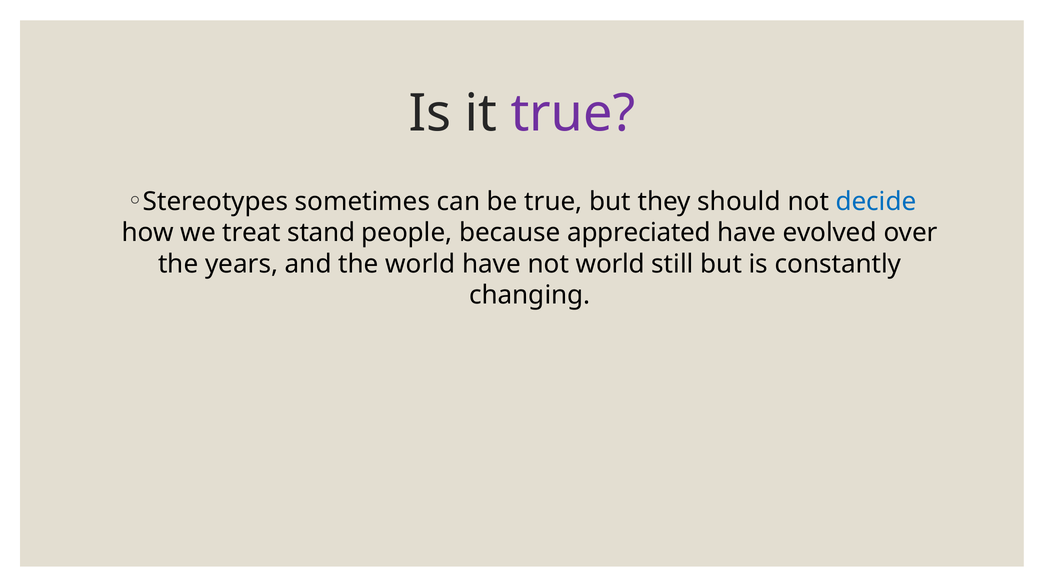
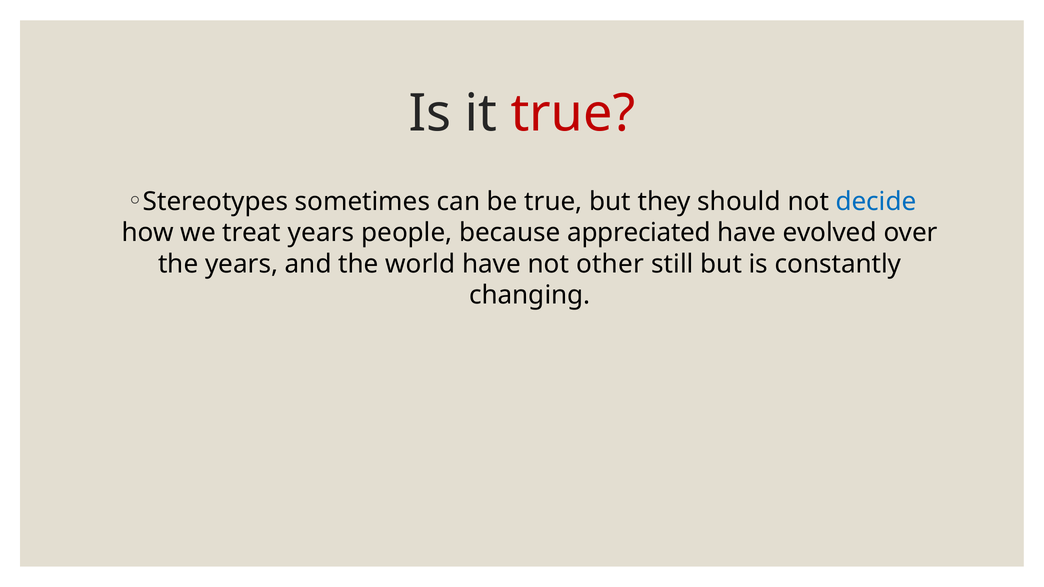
true colour: purple -> red (573, 113)
treat stand: stand -> years (321, 233)
not world: world -> other (610, 264)
